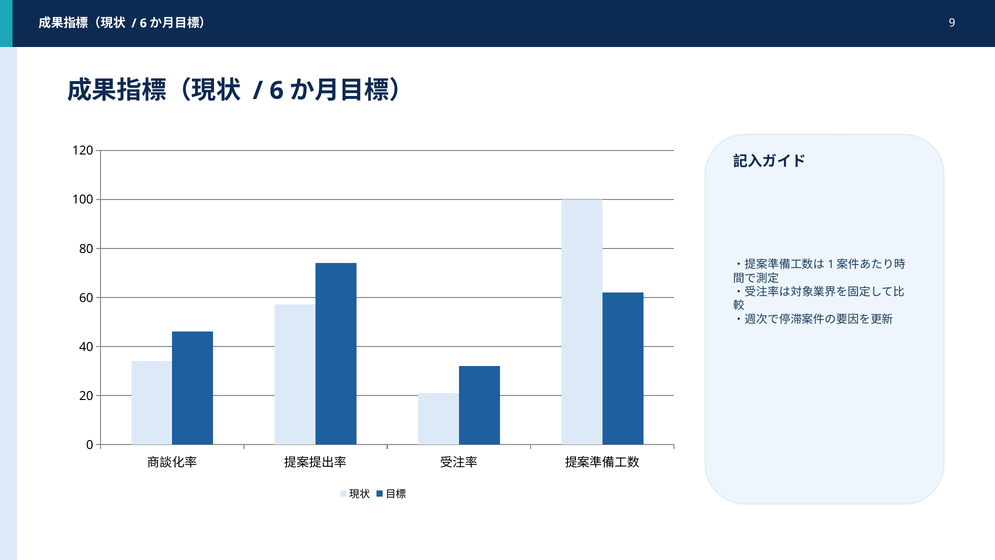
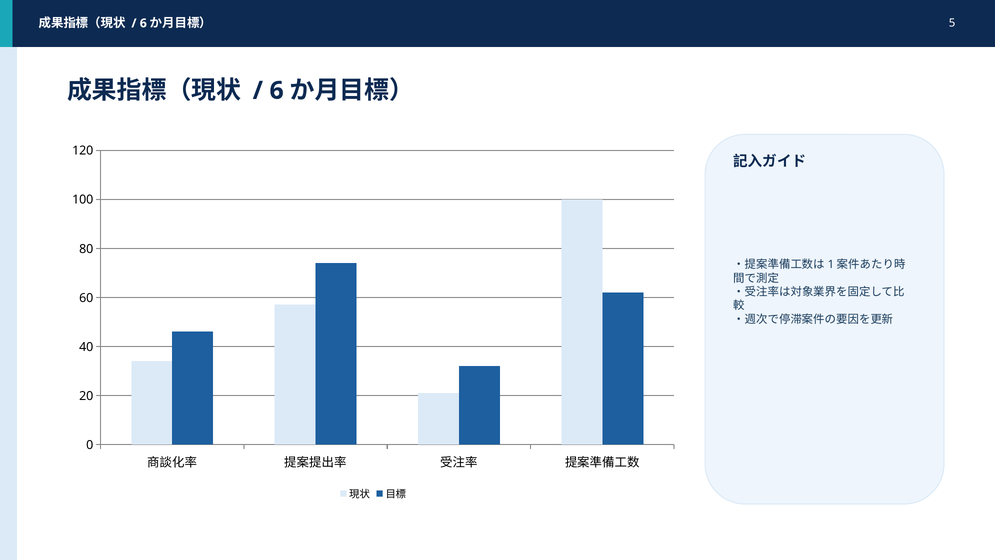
9: 9 -> 5 (952, 23)
